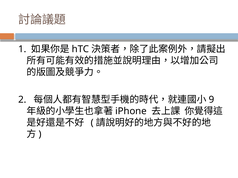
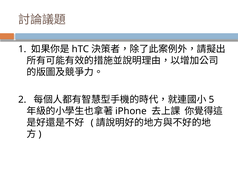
9: 9 -> 5 (211, 100)
